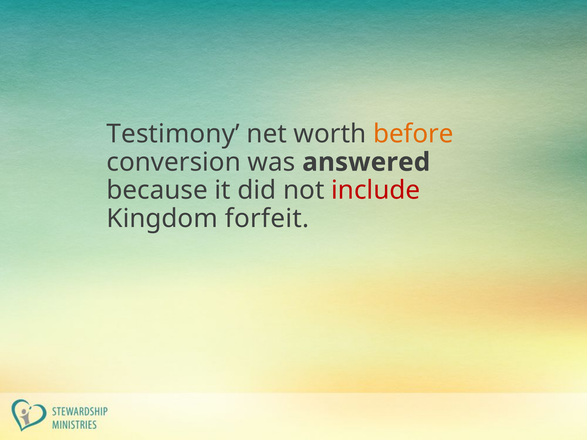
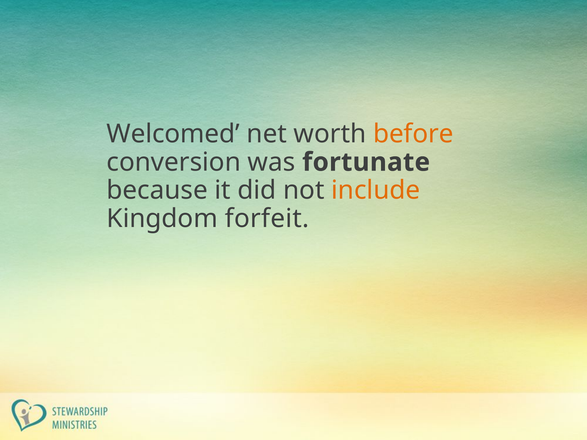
Testimony: Testimony -> Welcomed (173, 134)
answered: answered -> fortunate (366, 162)
include colour: red -> orange (376, 190)
